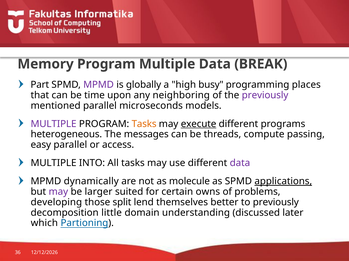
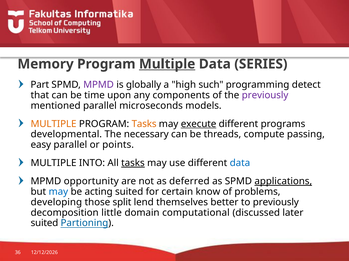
Multiple underline: none -> present (167, 64)
BREAK: BREAK -> SERIES (261, 64)
busy: busy -> such (211, 85)
places: places -> detect (306, 85)
neighboring: neighboring -> components (181, 95)
MULTIPLE colour: purple -> orange (54, 124)
heterogeneous: heterogeneous -> developmental (66, 135)
messages: messages -> necessary (146, 135)
access: access -> points (118, 145)
tasks underline: none -> present (133, 163)
data colour: purple -> blue (240, 163)
dynamically: dynamically -> opportunity (91, 182)
molecule: molecule -> deferred (189, 182)
may colour: purple -> blue (58, 192)
larger: larger -> acting (99, 192)
owns: owns -> know (208, 192)
understanding: understanding -> computational (196, 213)
which: which -> suited (44, 224)
